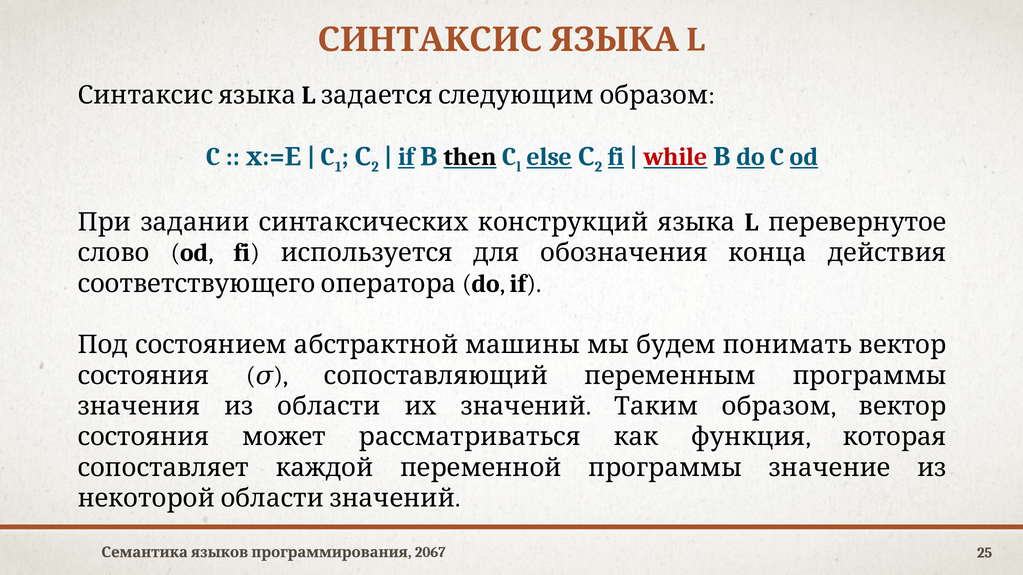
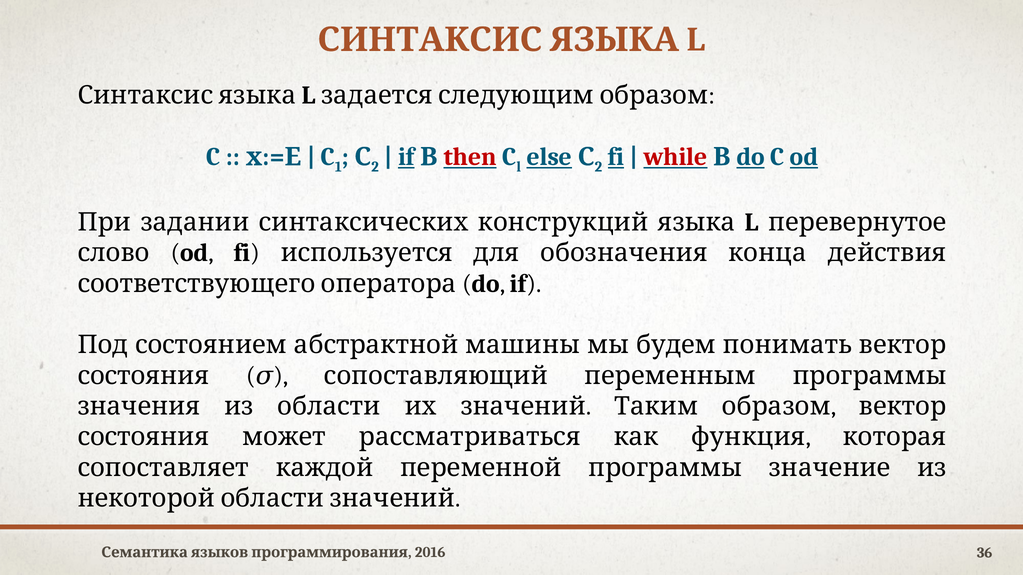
then colour: black -> red (470, 157)
2067: 2067 -> 2016 (430, 553)
25: 25 -> 36 (985, 553)
